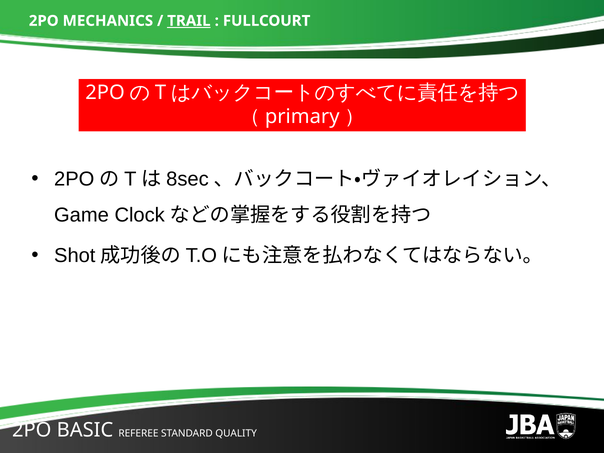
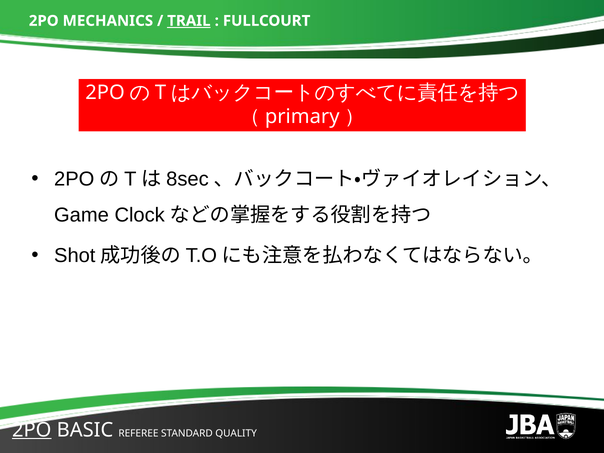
2PO underline: none -> present (32, 430)
